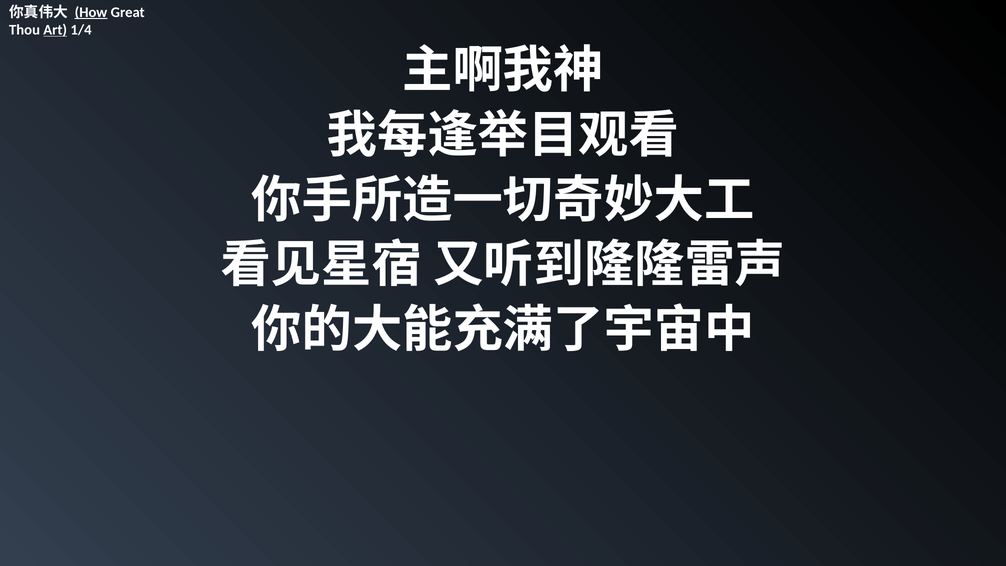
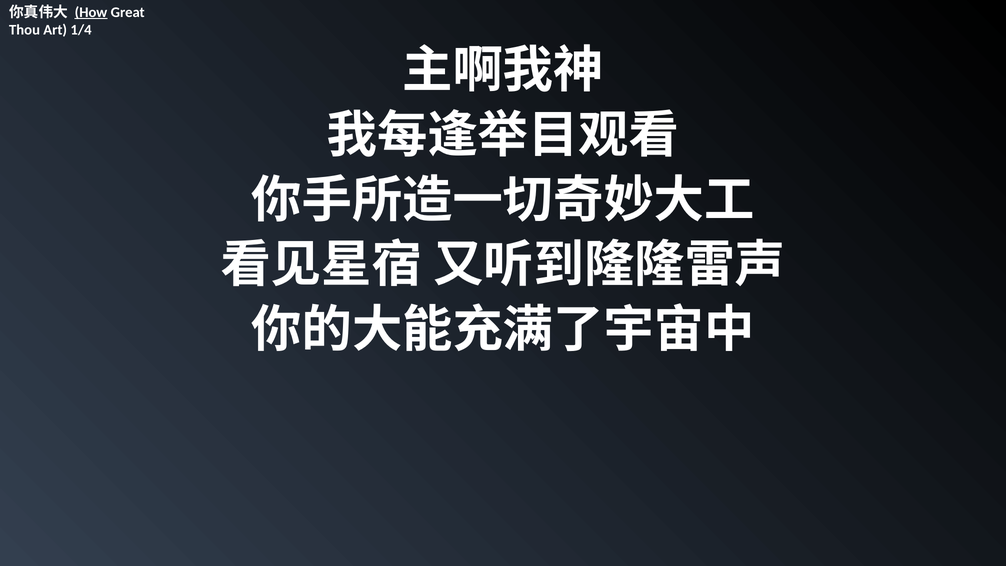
Art underline: present -> none (55, 30)
